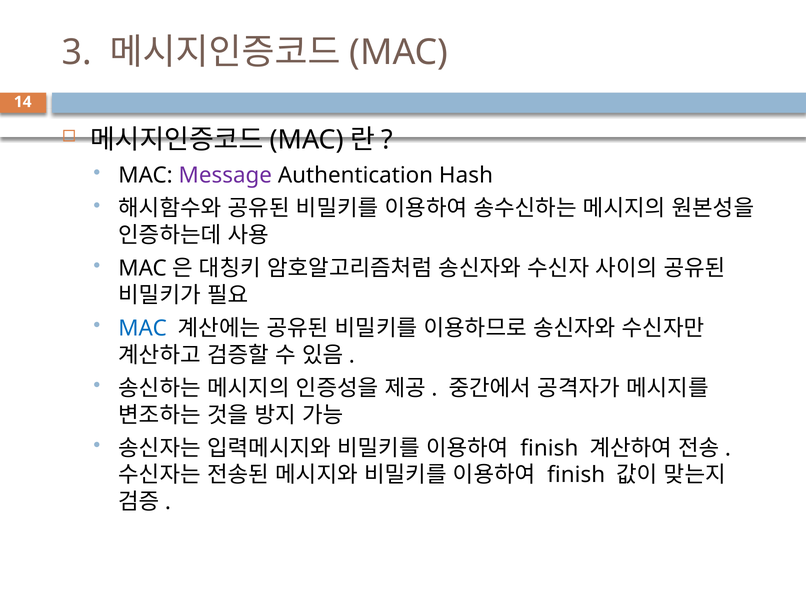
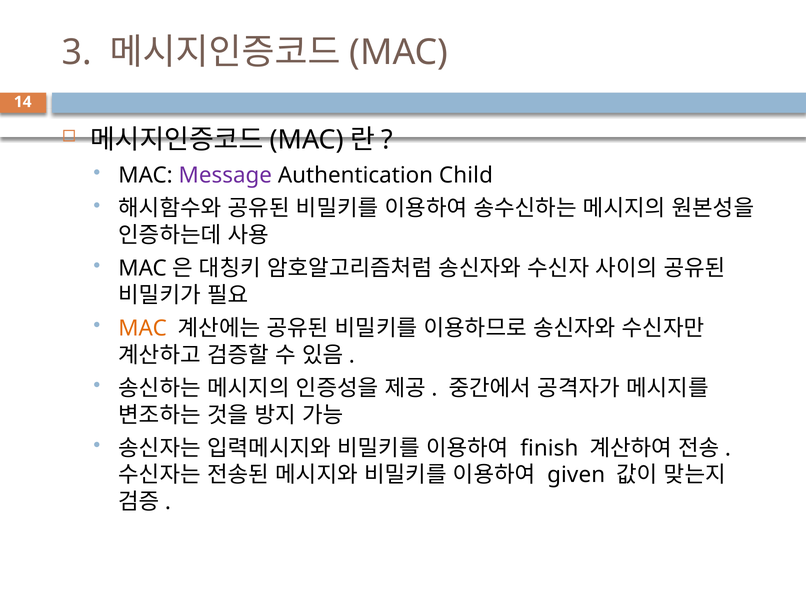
Hash: Hash -> Child (466, 176)
MAC colour: blue -> orange (143, 329)
finish: finish -> given (576, 475)
